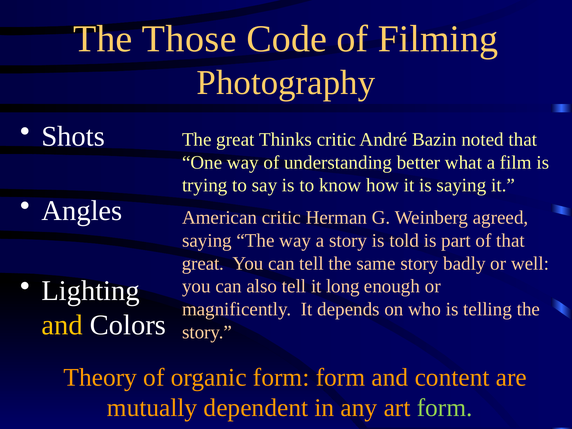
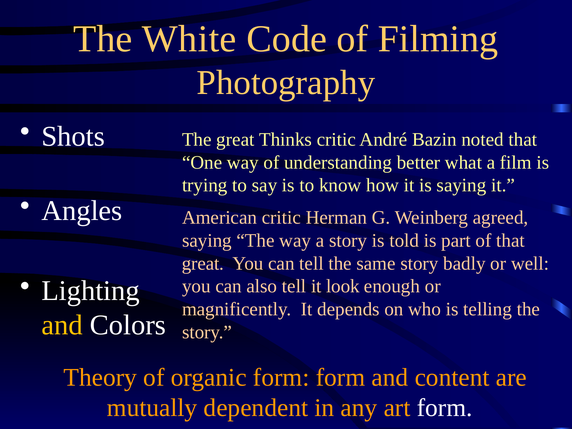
Those: Those -> White (189, 39)
long: long -> look (343, 286)
form colour: light green -> white (445, 408)
